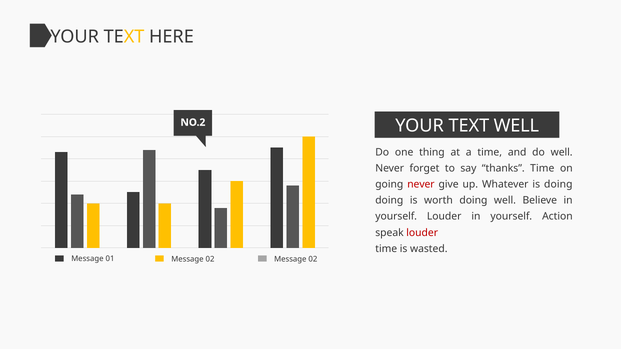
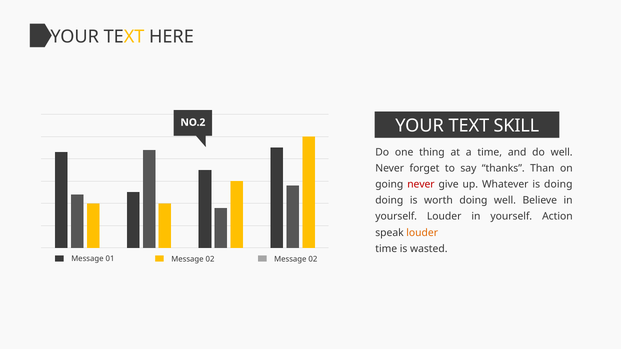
TEXT WELL: WELL -> SKILL (516, 126)
thanks Time: Time -> Than (542, 168)
louder colour: red -> orange (422, 233)
